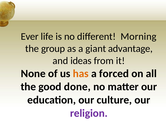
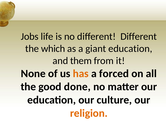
Ever: Ever -> Jobs (30, 37)
different Morning: Morning -> Different (139, 37)
group: group -> which (53, 49)
giant advantage: advantage -> education (130, 49)
ideas: ideas -> them (81, 61)
religion colour: purple -> orange (89, 114)
